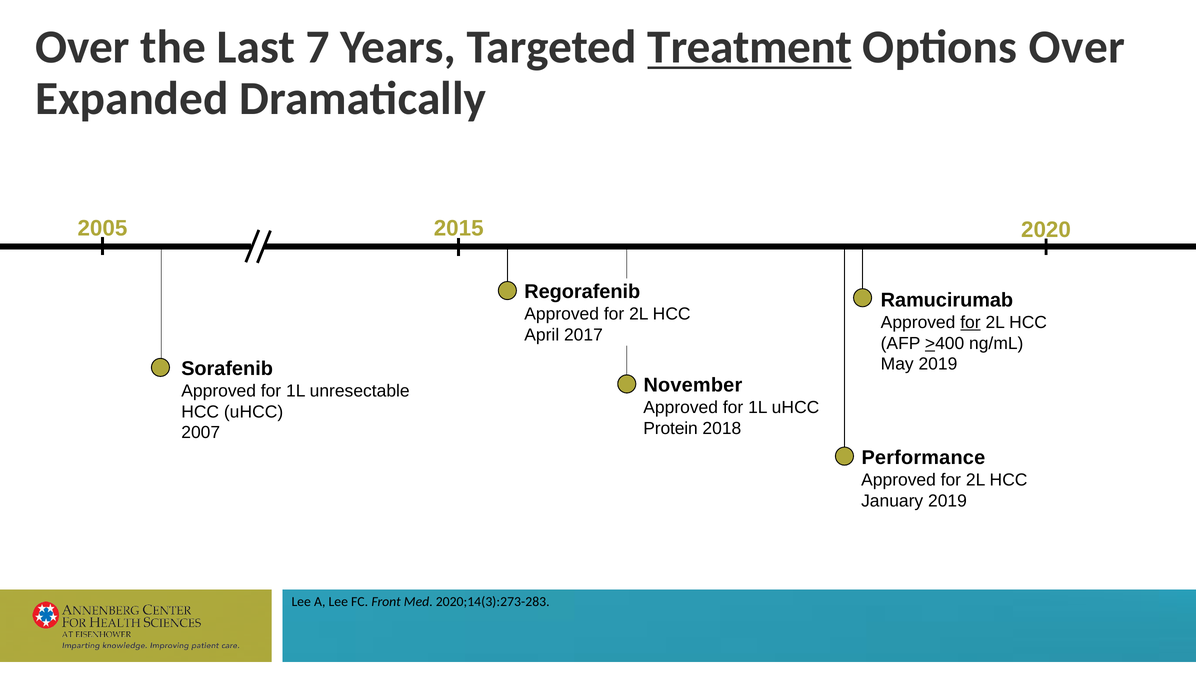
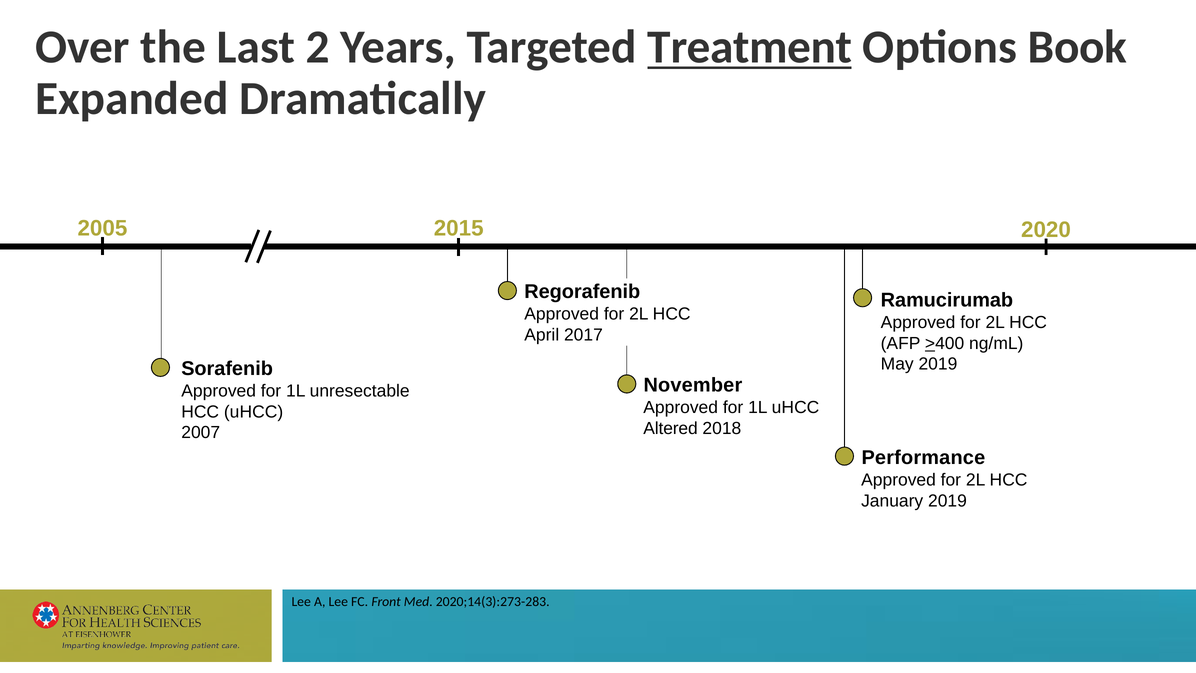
7: 7 -> 2 (318, 47)
Options Over: Over -> Book (1077, 47)
for underline: present -> none (970, 322)
Protein: Protein -> Altered (671, 428)
